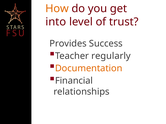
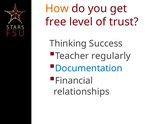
into: into -> free (56, 22)
Provides: Provides -> Thinking (68, 44)
Documentation colour: orange -> blue (89, 69)
